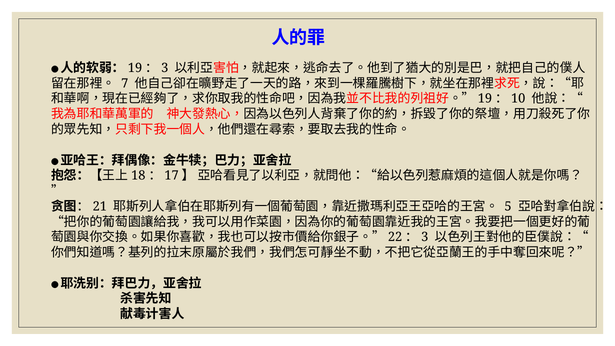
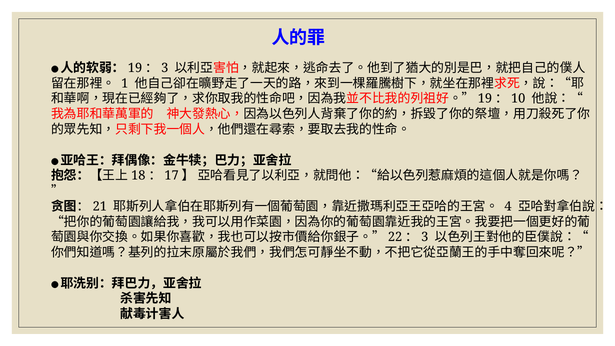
7: 7 -> 1 (125, 83)
5: 5 -> 4 (508, 206)
